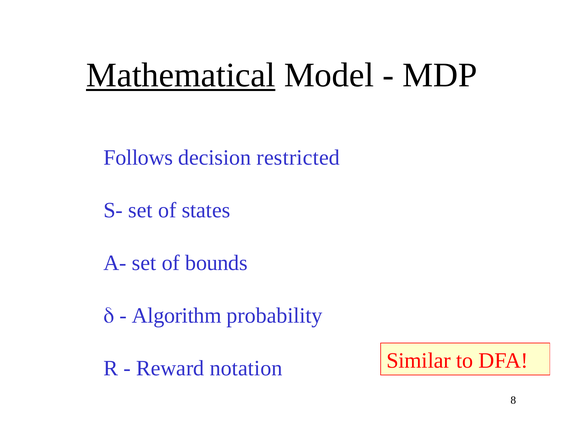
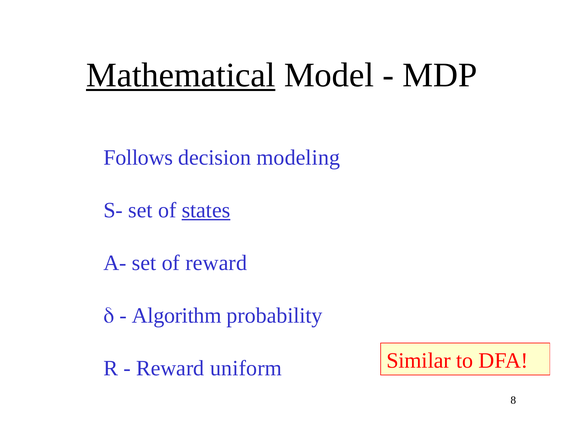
restricted: restricted -> modeling (298, 158)
states underline: none -> present (206, 210)
of bounds: bounds -> reward (216, 263)
notation: notation -> uniform (246, 368)
